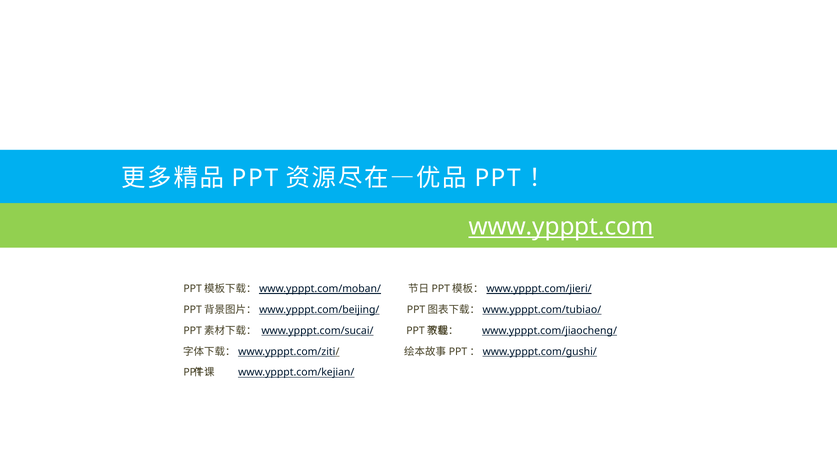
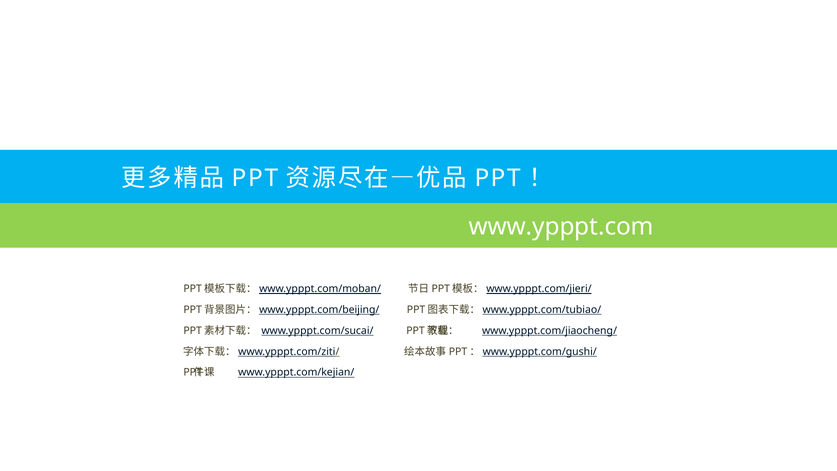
www.ypppt.com underline: present -> none (561, 227)
